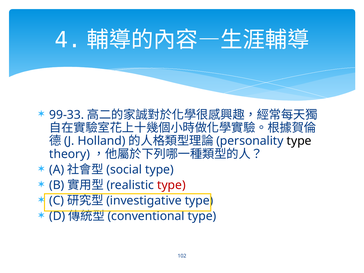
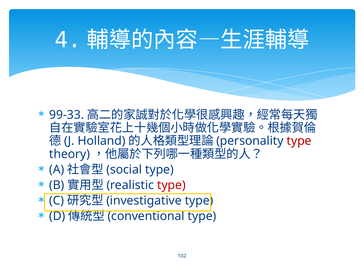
type colour: black -> red (299, 141)
